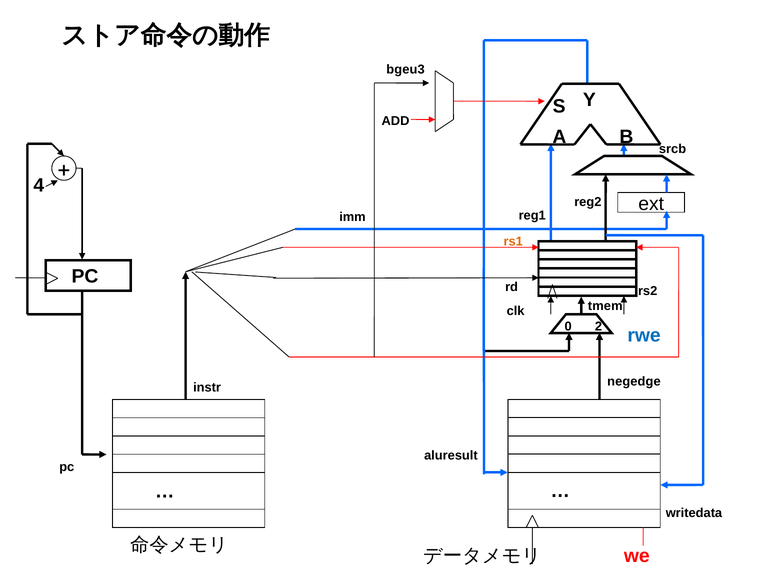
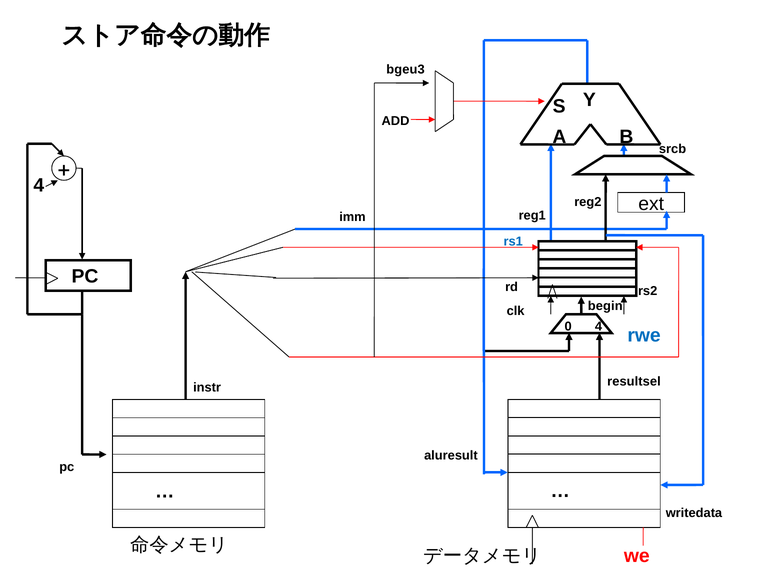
rs1 colour: orange -> blue (513, 241)
tmem: tmem -> begin (605, 306)
0 2: 2 -> 4 (599, 327)
negedge: negedge -> resultsel (634, 381)
